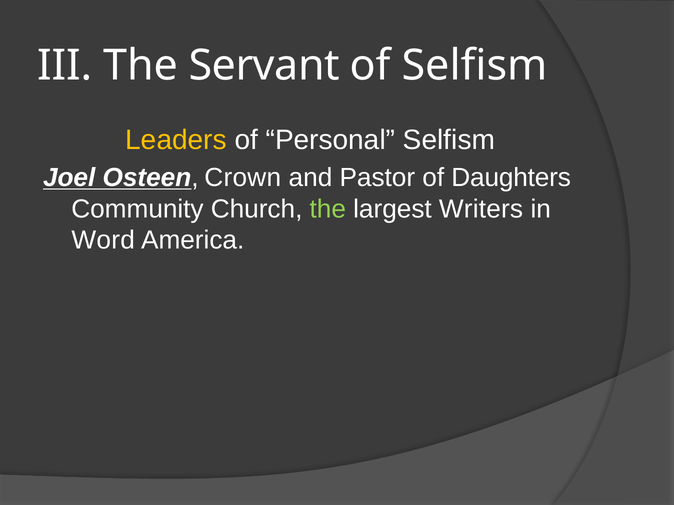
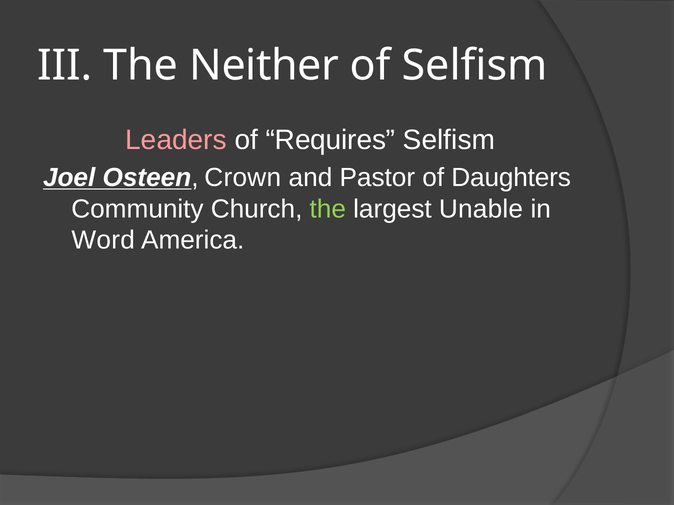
Servant: Servant -> Neither (264, 65)
Leaders colour: yellow -> pink (176, 140)
Personal: Personal -> Requires (331, 140)
Writers: Writers -> Unable (481, 209)
